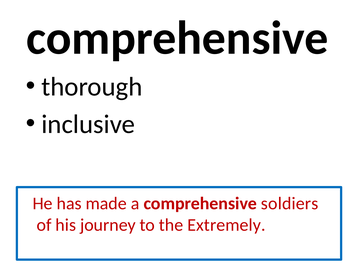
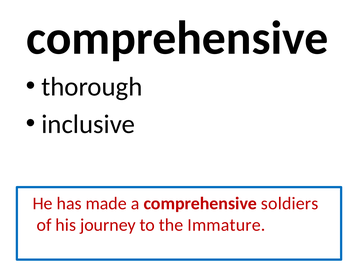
Extremely: Extremely -> Immature (226, 225)
